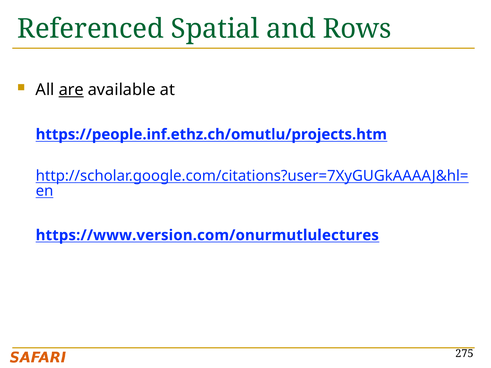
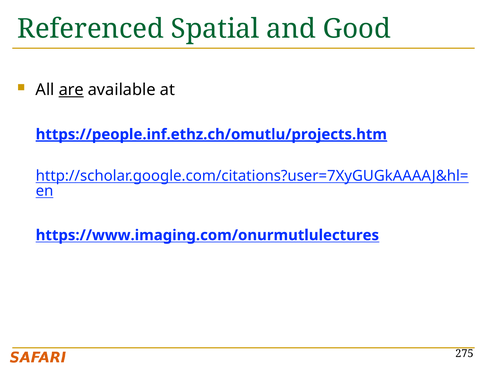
Rows: Rows -> Good (357, 29)
https://people.inf.ethz.ch/omutlu/projects.htm underline: none -> present (211, 135)
https://www.version.com/onurmutlulectures: https://www.version.com/onurmutlulectures -> https://www.imaging.com/onurmutlulectures (207, 235)
